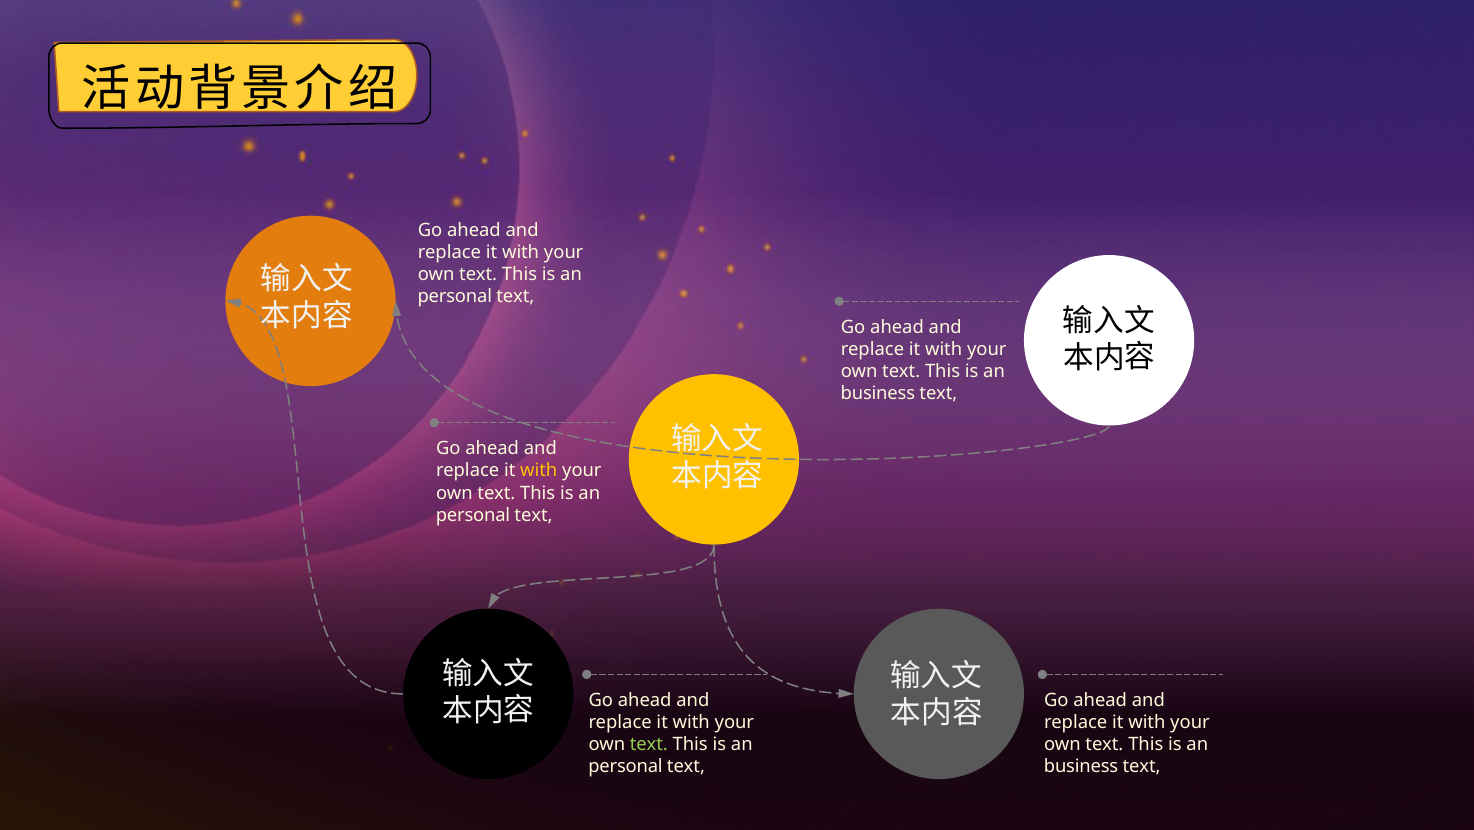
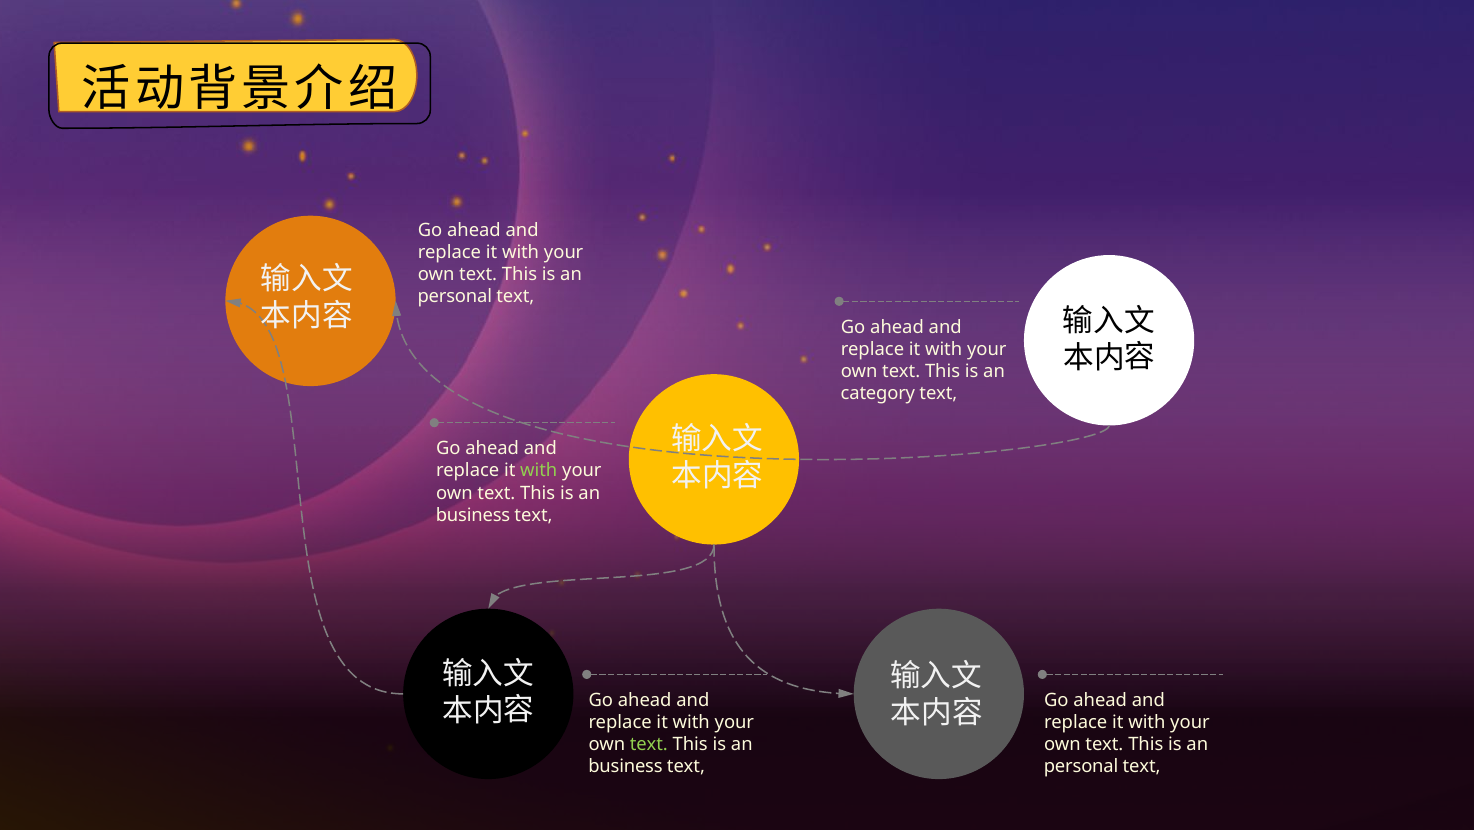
business: business -> category (878, 394)
with colour: yellow -> light green (539, 471)
personal: personal -> business (473, 515)
personal: personal -> business (626, 766)
business: business -> personal (1081, 766)
